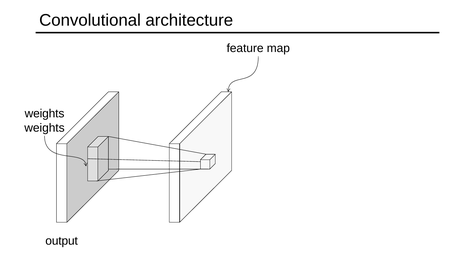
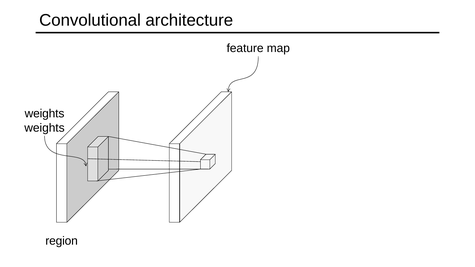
output: output -> region (62, 241)
